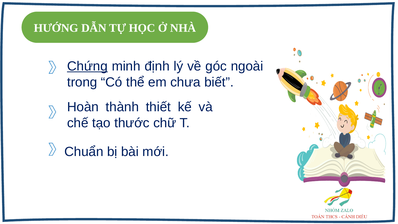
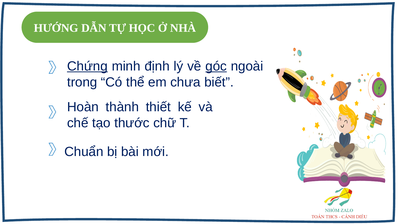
góc underline: none -> present (216, 66)
